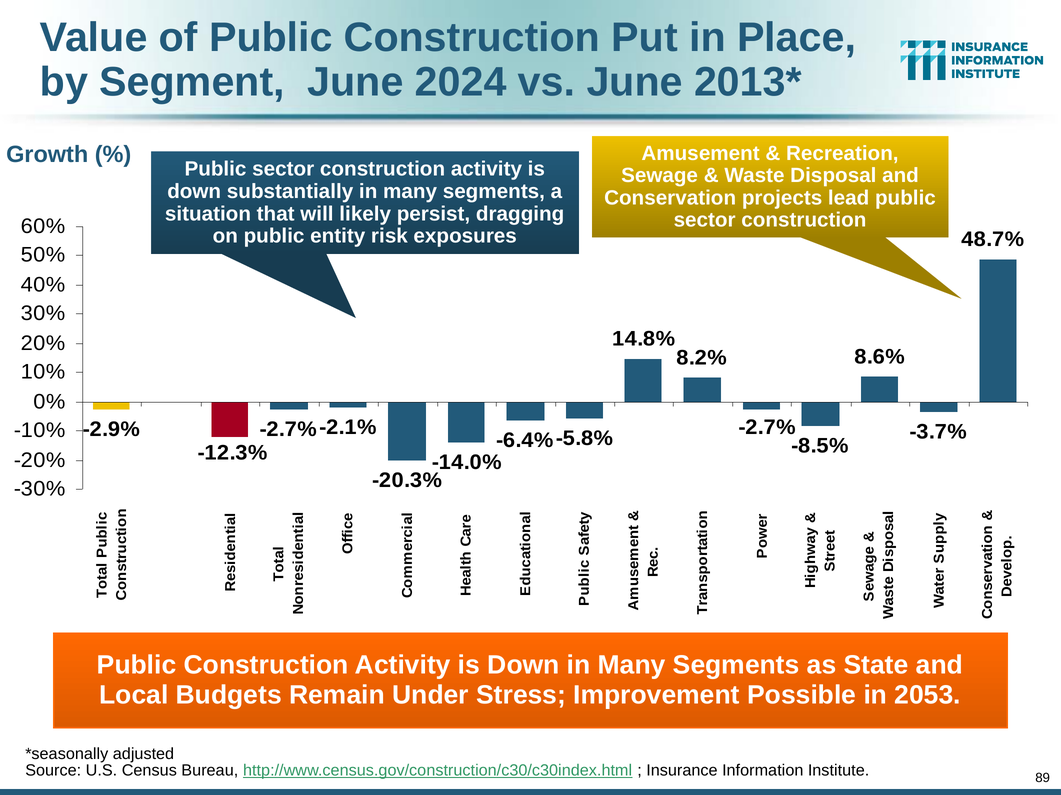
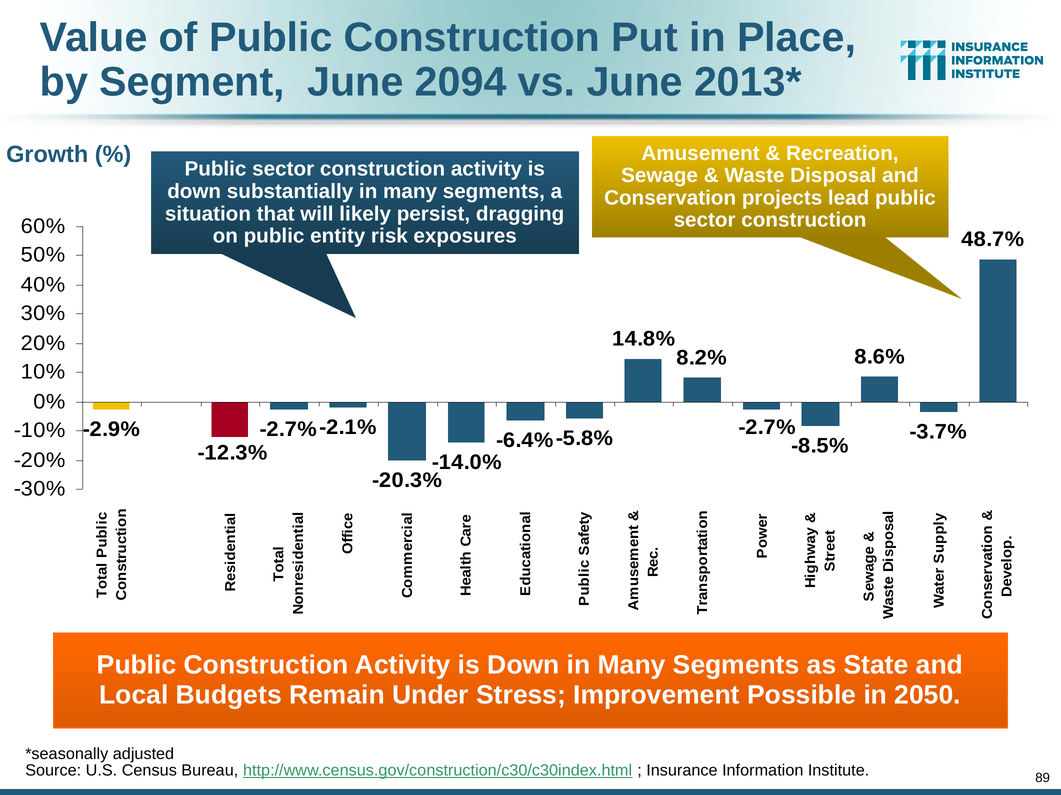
2024: 2024 -> 2094 (461, 82)
2053: 2053 -> 2050 (928, 696)
